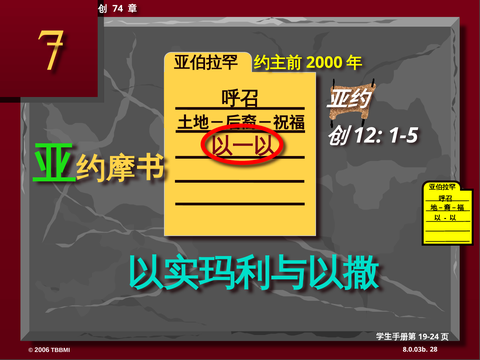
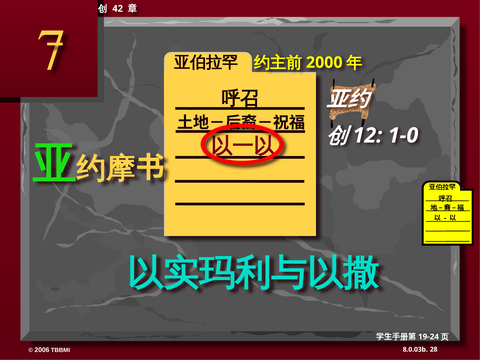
74: 74 -> 42 (118, 9)
1-5: 1-5 -> 1-0 (403, 135)
